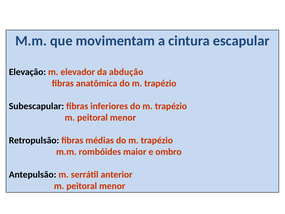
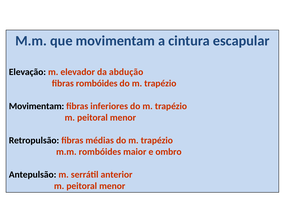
fibras anatômica: anatômica -> rombóides (97, 83)
Subescapular: Subescapular -> Movimentam (37, 106)
